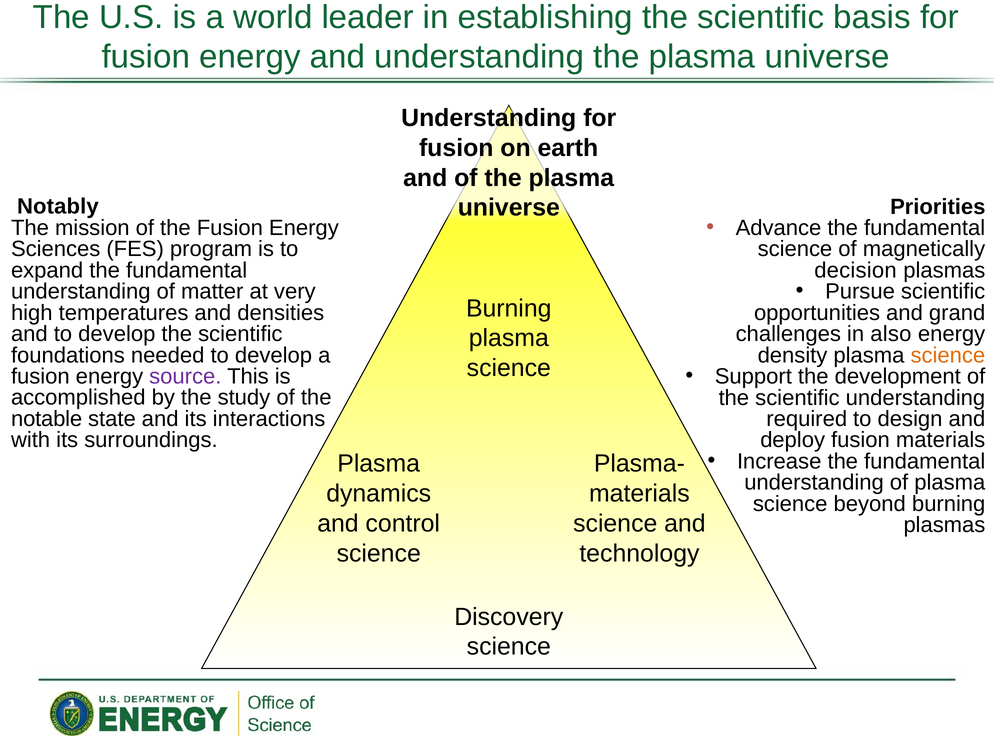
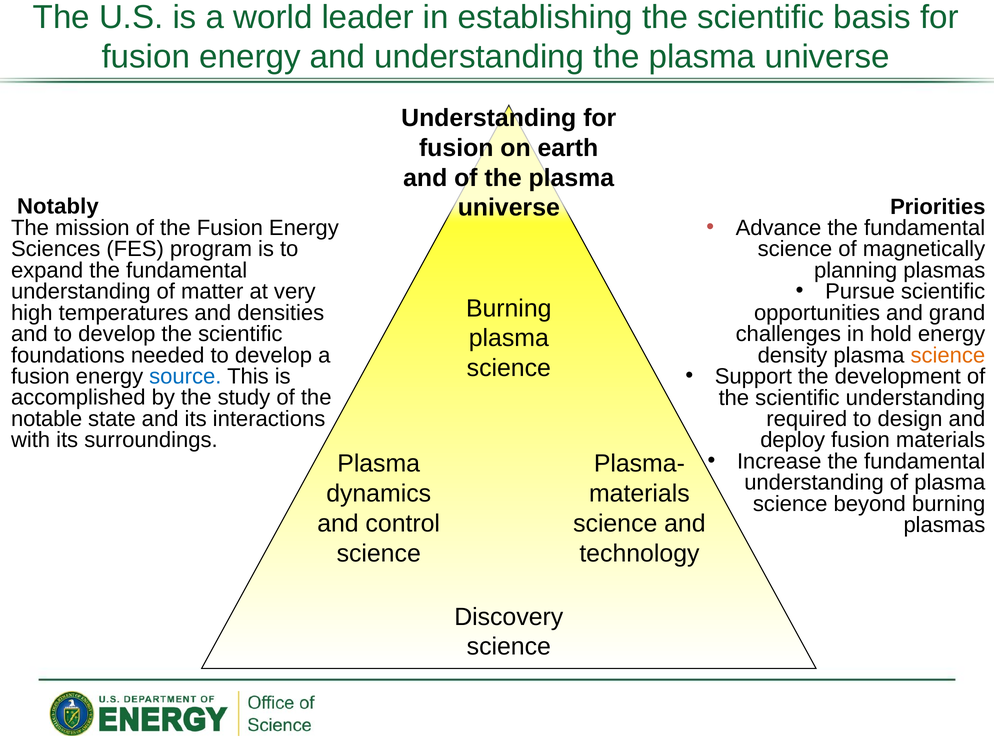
decision: decision -> planning (856, 270)
also: also -> hold (891, 334)
source colour: purple -> blue (185, 376)
